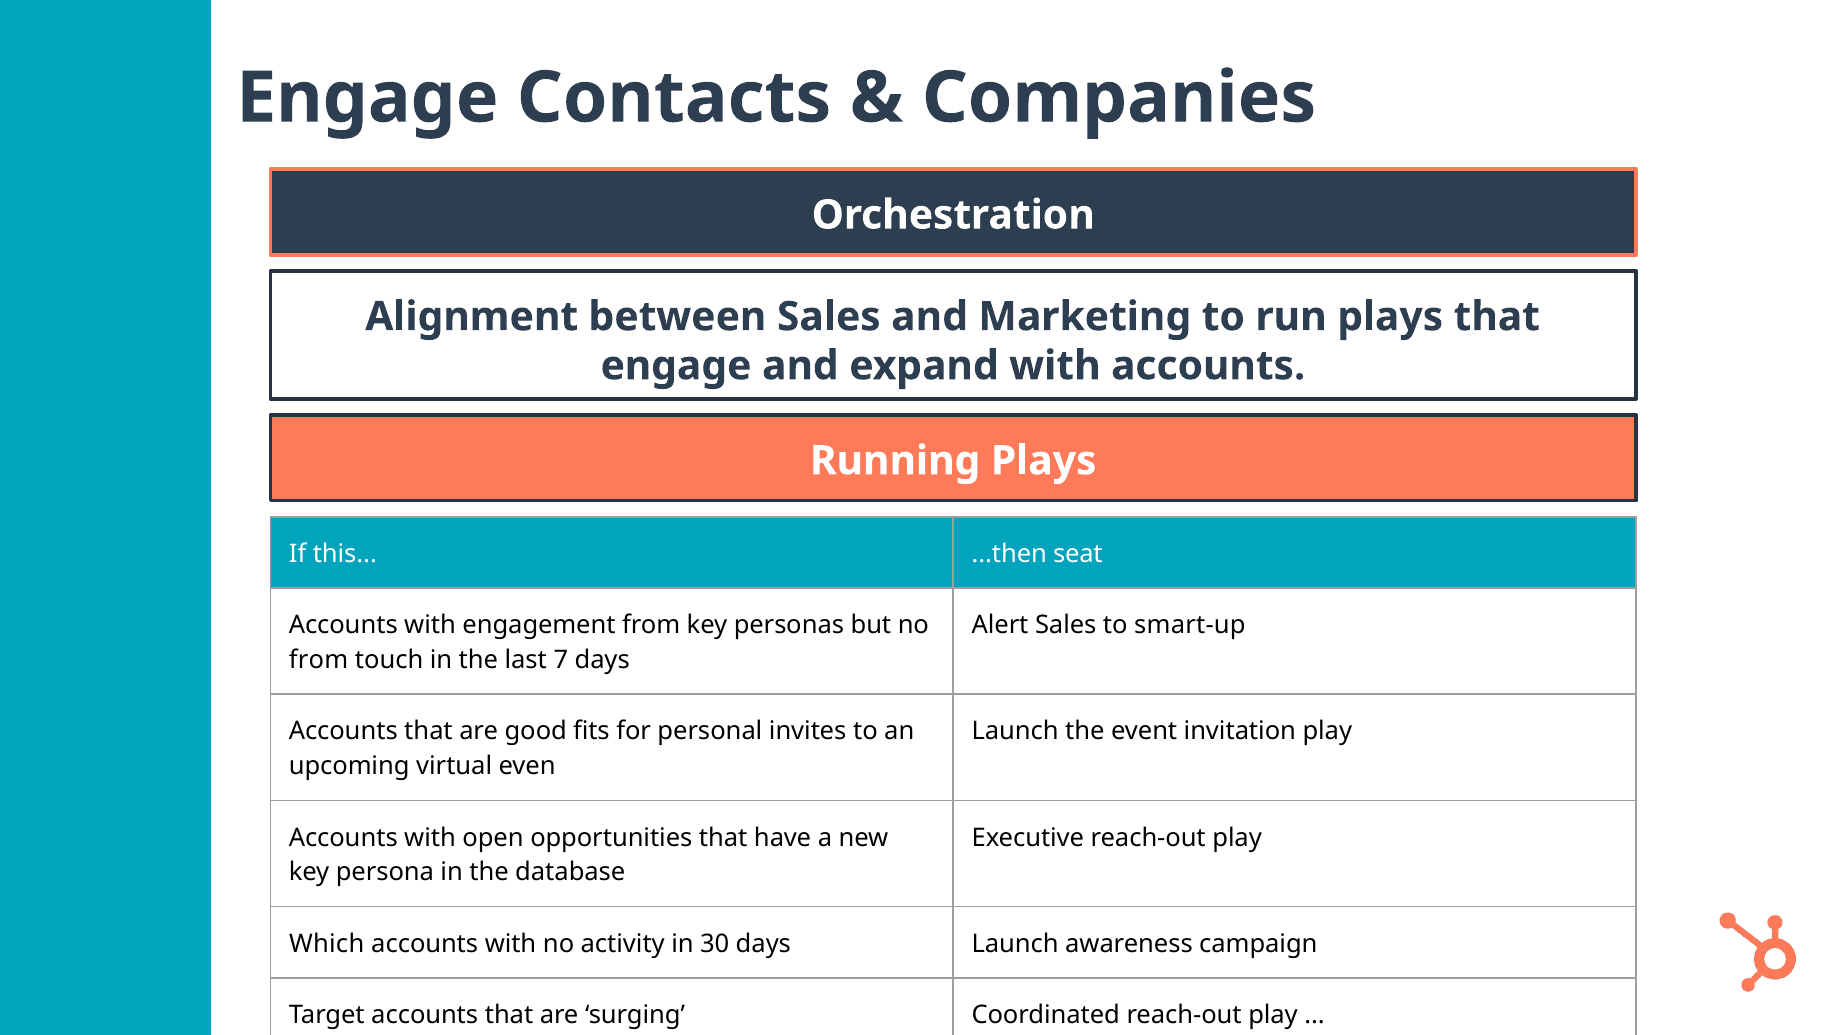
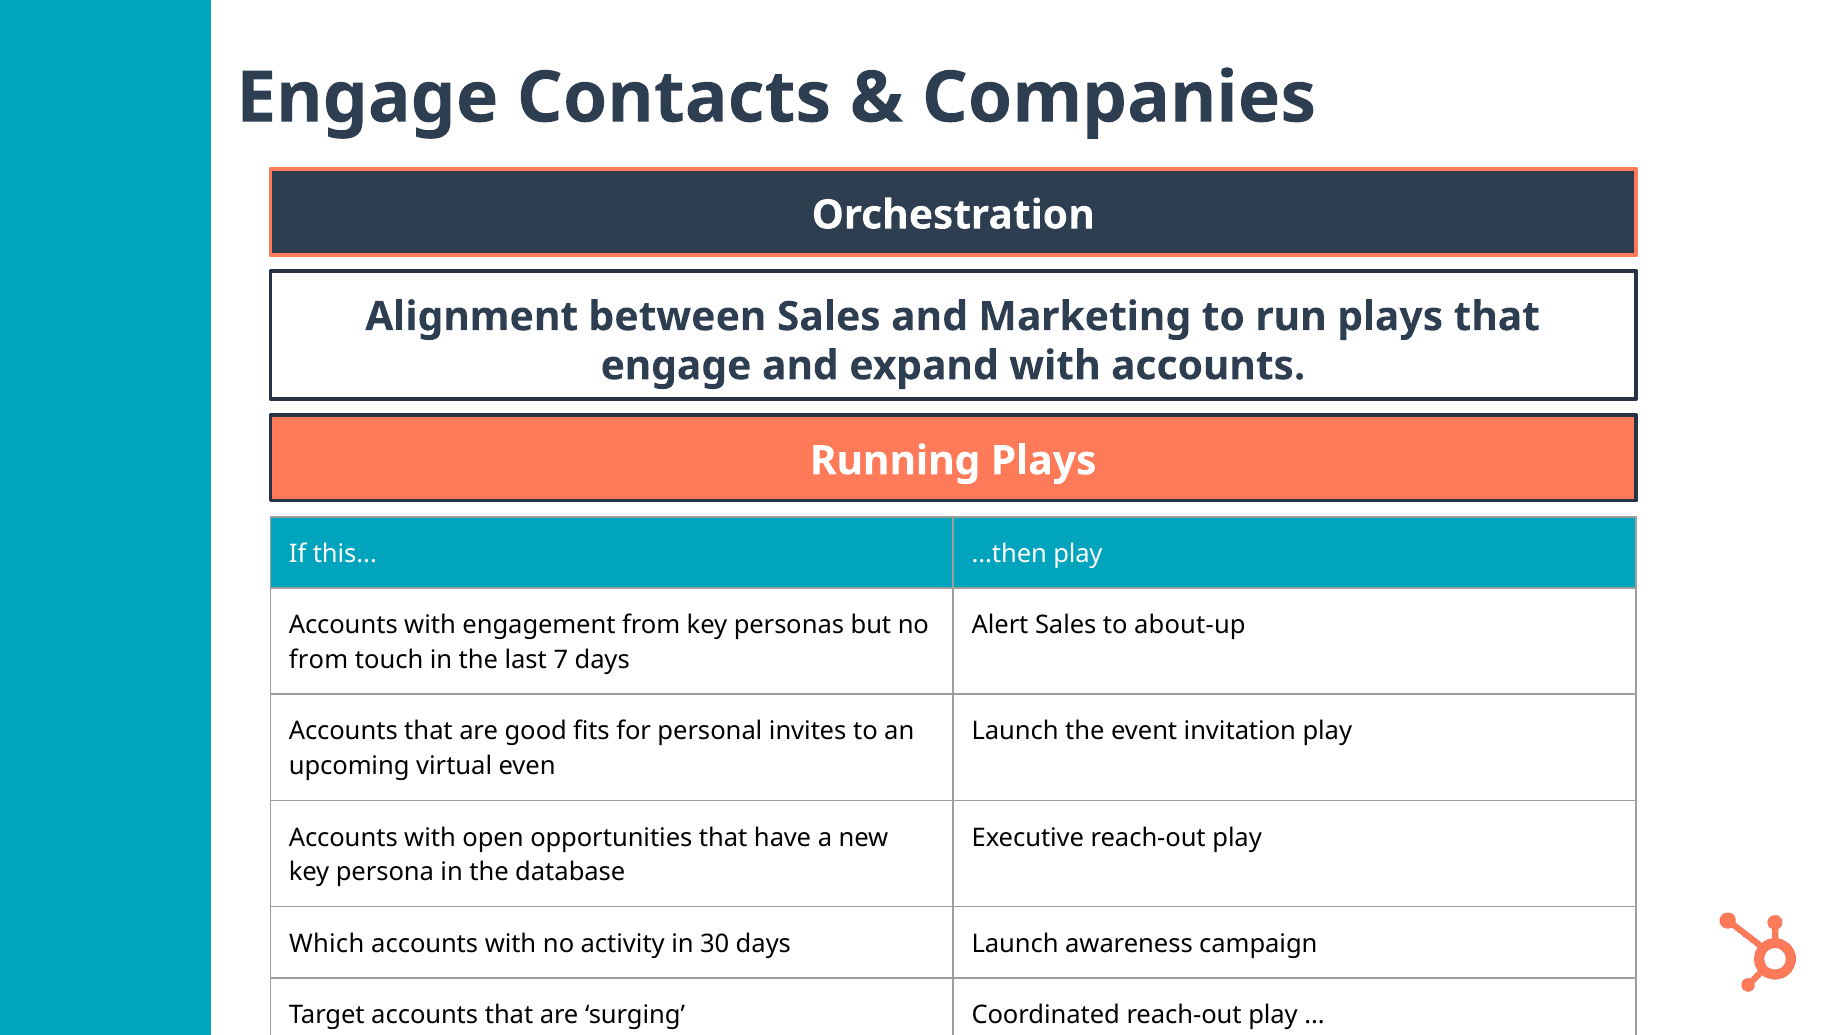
...then seat: seat -> play (1078, 554)
smart-up: smart-up -> about-up (1190, 625)
